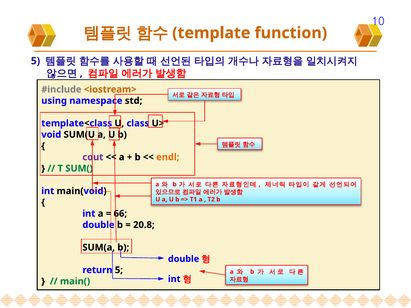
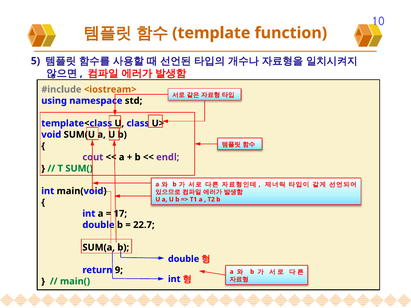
endl colour: orange -> purple (168, 157)
66: 66 -> 17 (120, 214)
20.8: 20.8 -> 22.7 (144, 225)
return 5: 5 -> 9 (119, 270)
